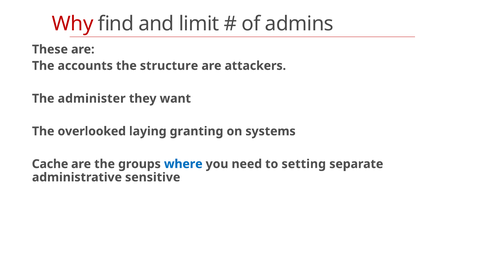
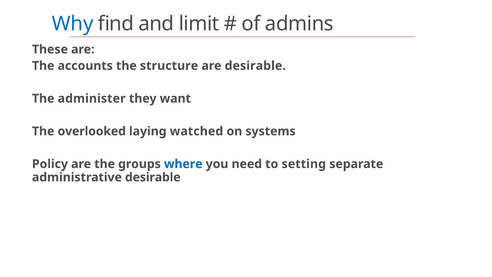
Why colour: red -> blue (73, 24)
are attackers: attackers -> desirable (255, 66)
granting: granting -> watched (196, 131)
Cache: Cache -> Policy (50, 164)
administrative sensitive: sensitive -> desirable (153, 177)
